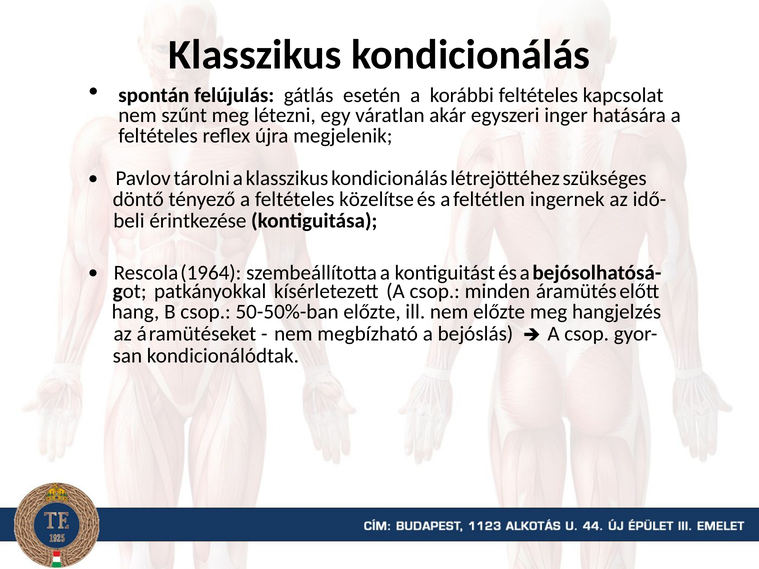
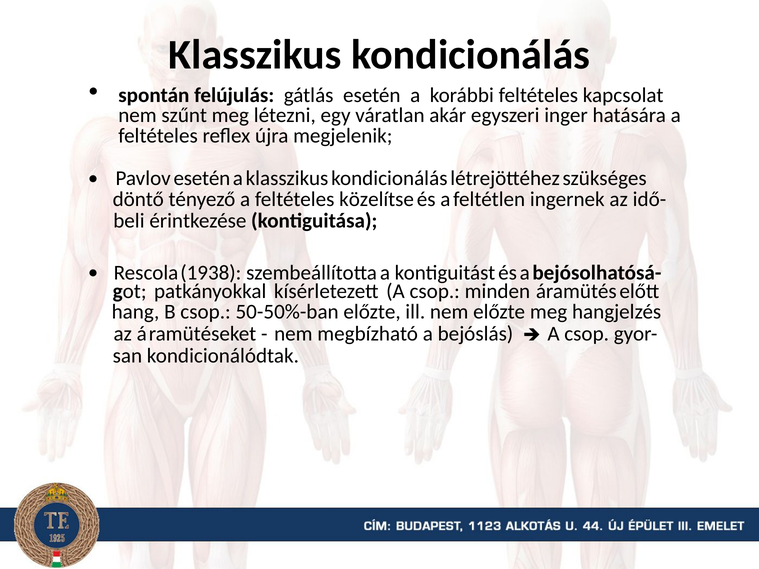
Pavlov tárolni: tárolni -> esetén (202, 179)
1964: 1964 -> 1938 (211, 273)
